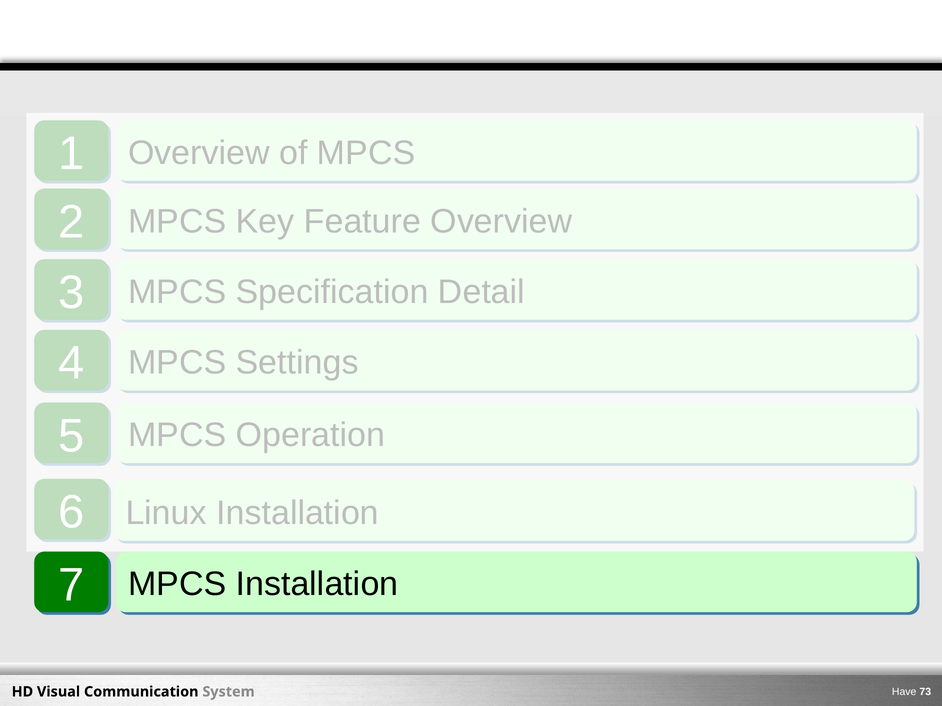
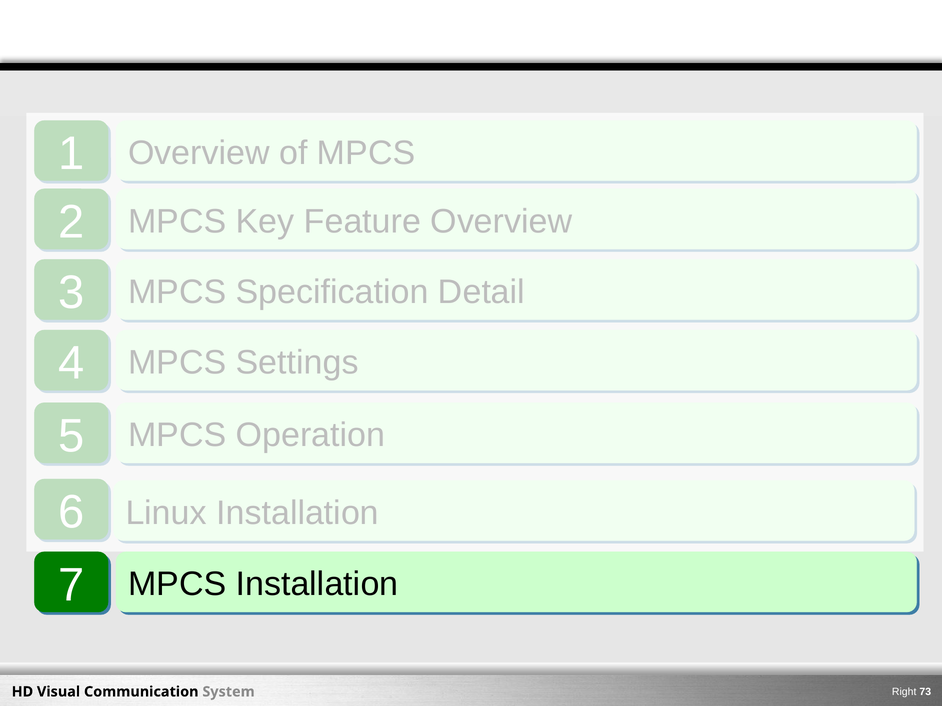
Have: Have -> Right (904, 692)
